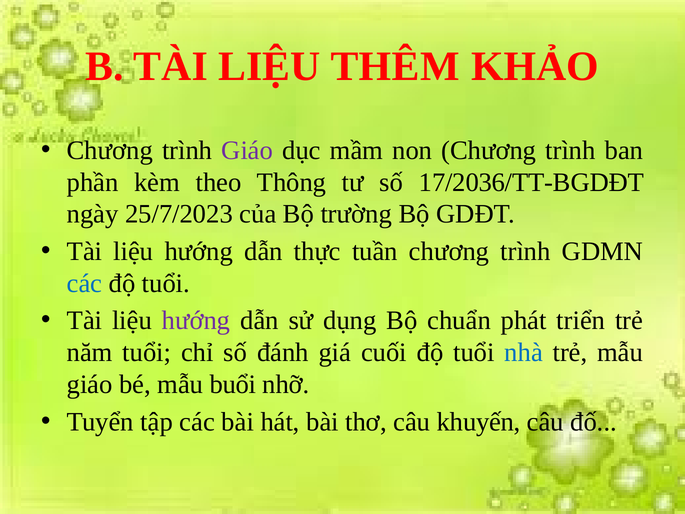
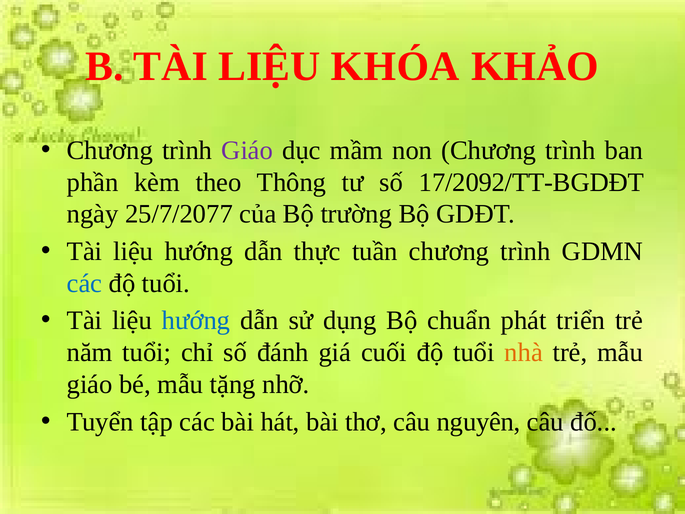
THÊM: THÊM -> KHÓA (395, 66)
17/2036/TT-BGDĐT: 17/2036/TT-BGDĐT -> 17/2092/TT-BGDĐT (531, 182)
25/7/2023: 25/7/2023 -> 25/7/2077 (179, 214)
hướng colour: purple -> blue (196, 320)
nhà colour: blue -> orange (524, 352)
buổi: buổi -> tặng (233, 384)
khuyến: khuyến -> nguyên (479, 422)
